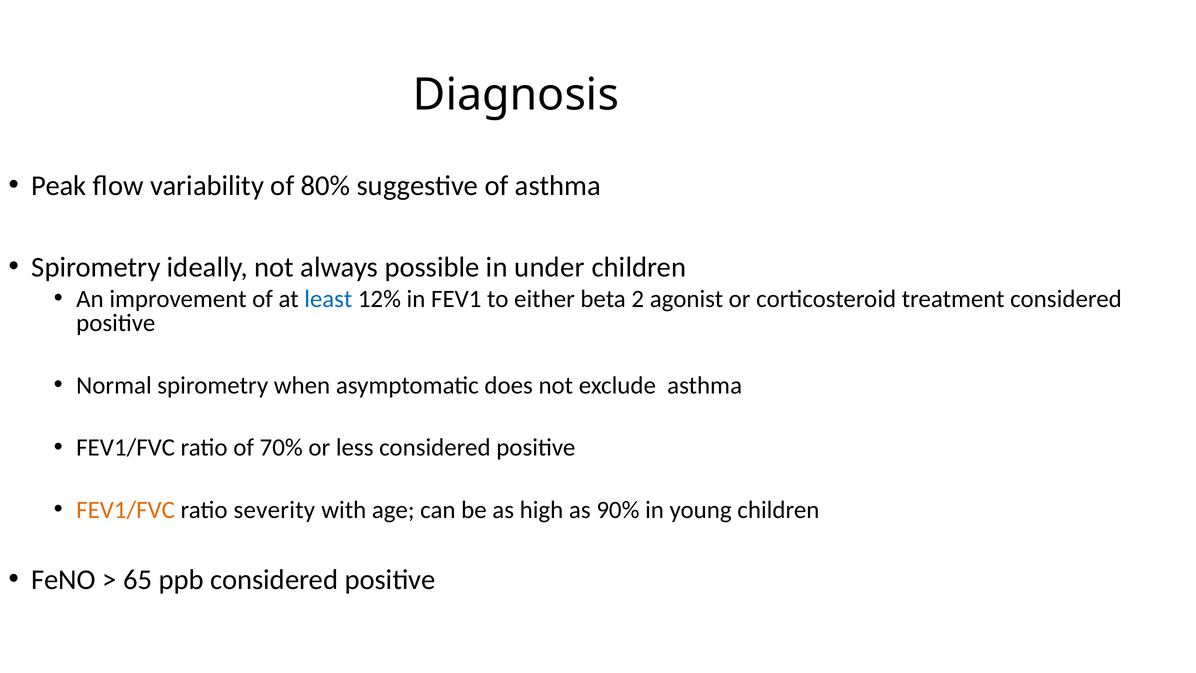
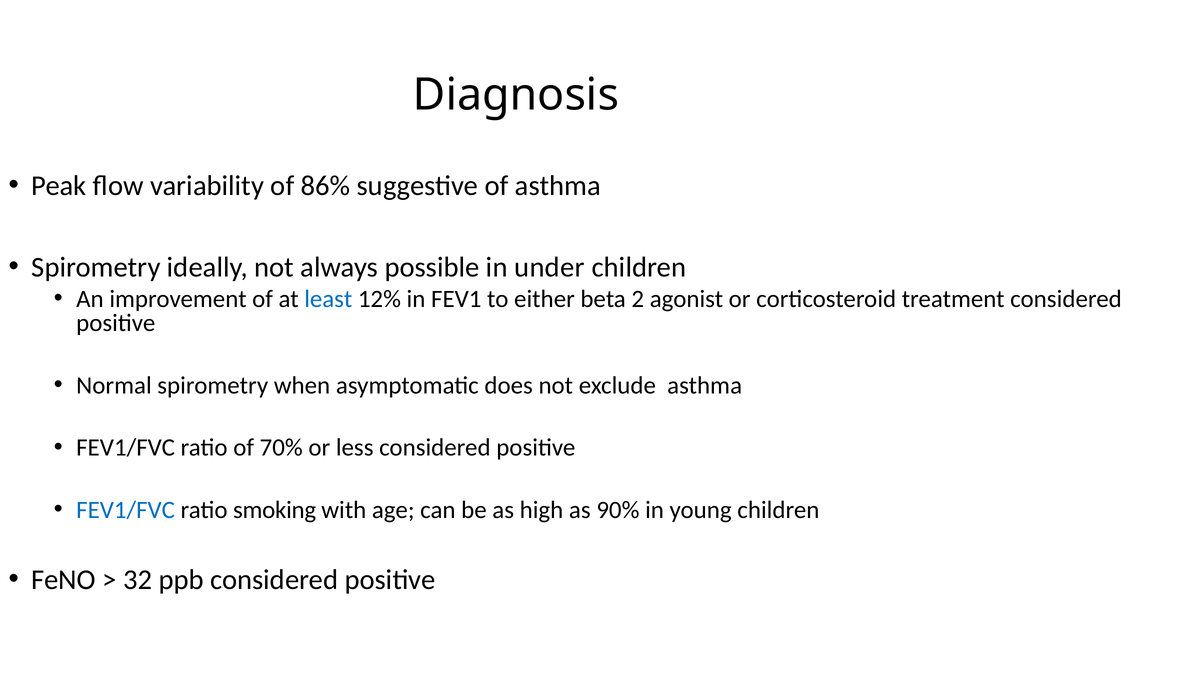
80%: 80% -> 86% (326, 186)
FEV1/FVC colour: orange -> blue (126, 510)
severity: severity -> smoking (275, 510)
65: 65 -> 32 (138, 579)
